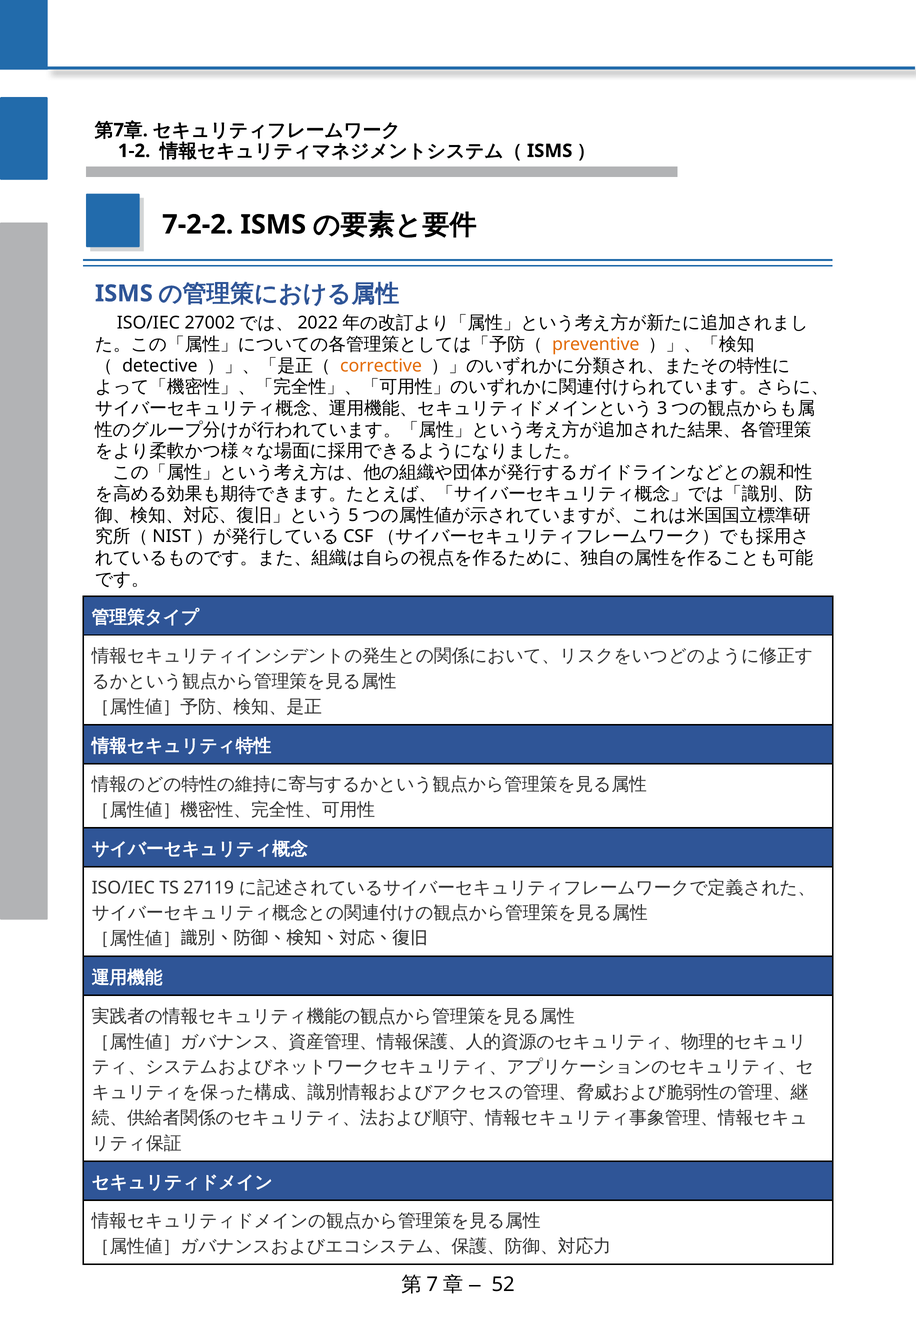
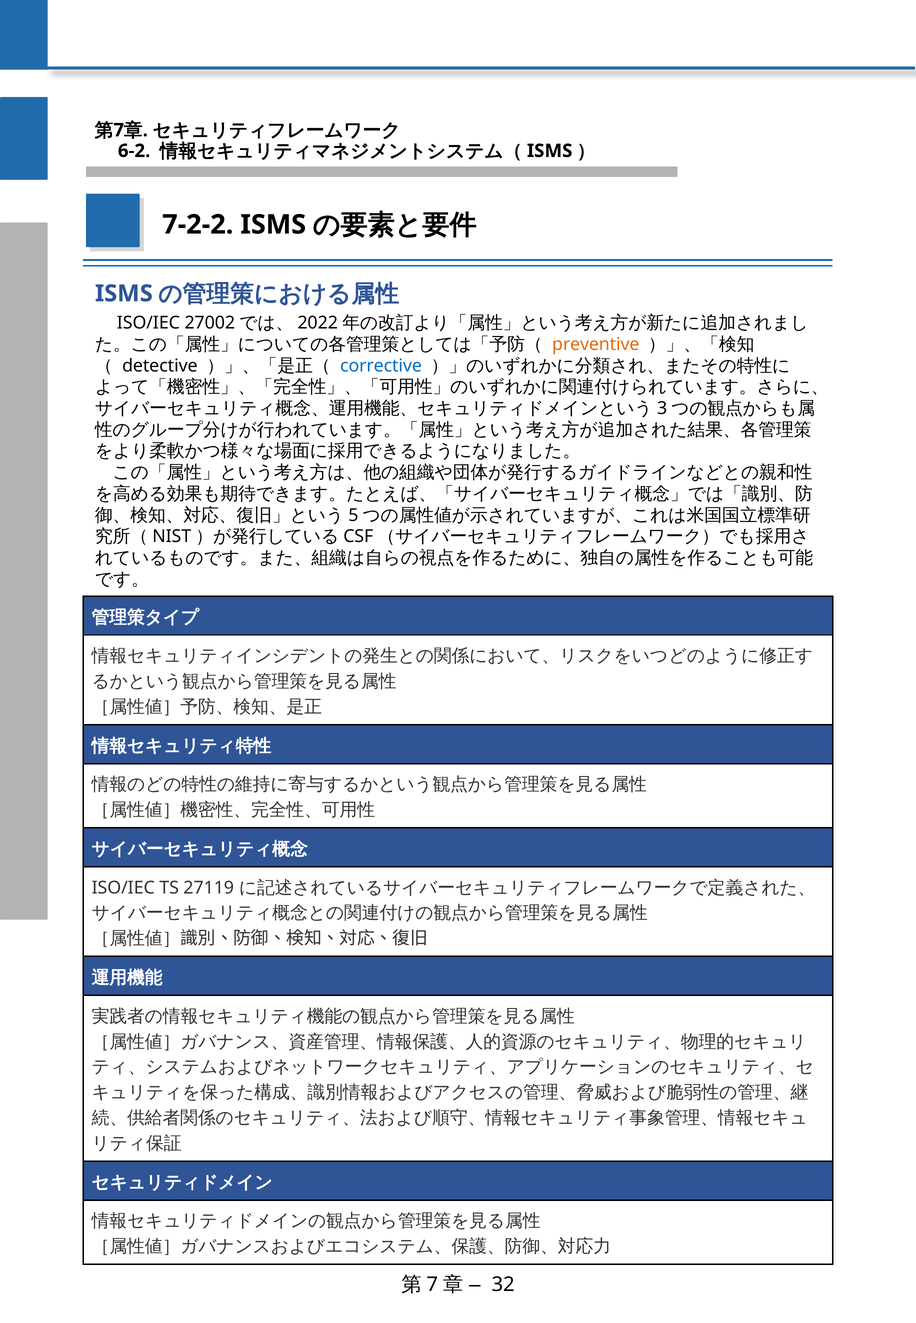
1-2: 1-2 -> 6-2 (134, 151)
corrective colour: orange -> blue (381, 366)
52: 52 -> 32 (503, 1285)
